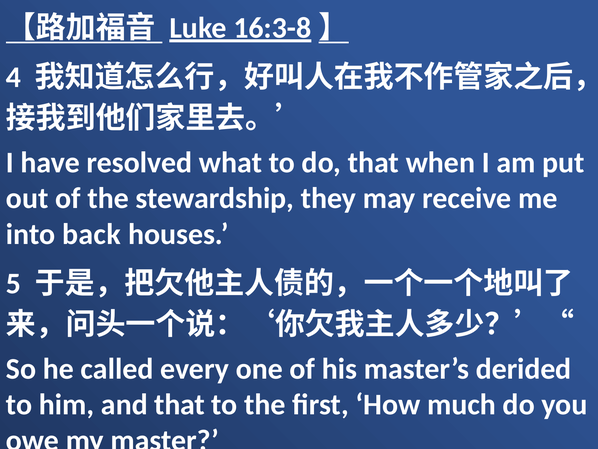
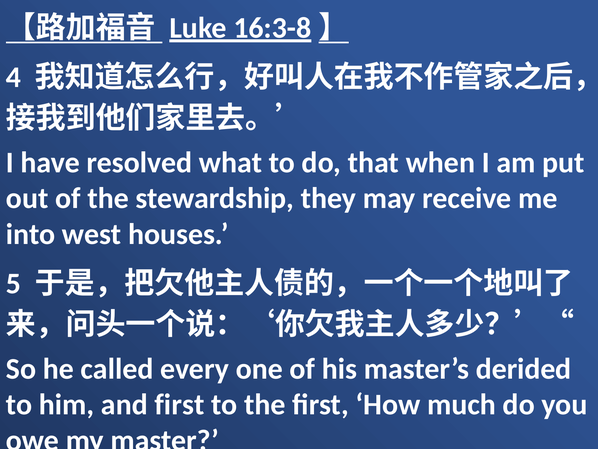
back: back -> west (92, 234)
and that: that -> first (179, 404)
